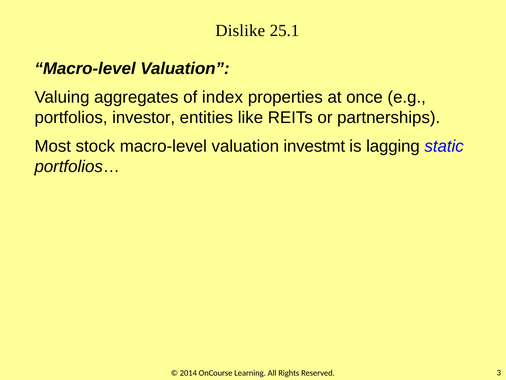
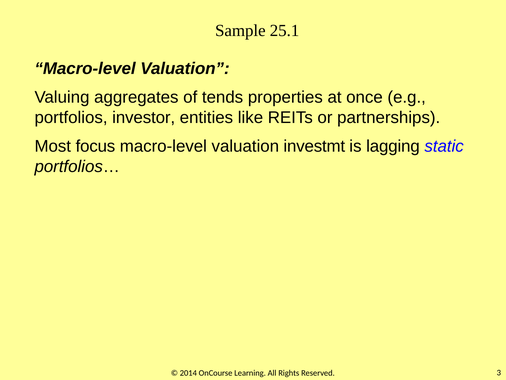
Dislike: Dislike -> Sample (240, 31)
index: index -> tends (223, 97)
stock: stock -> focus (95, 146)
